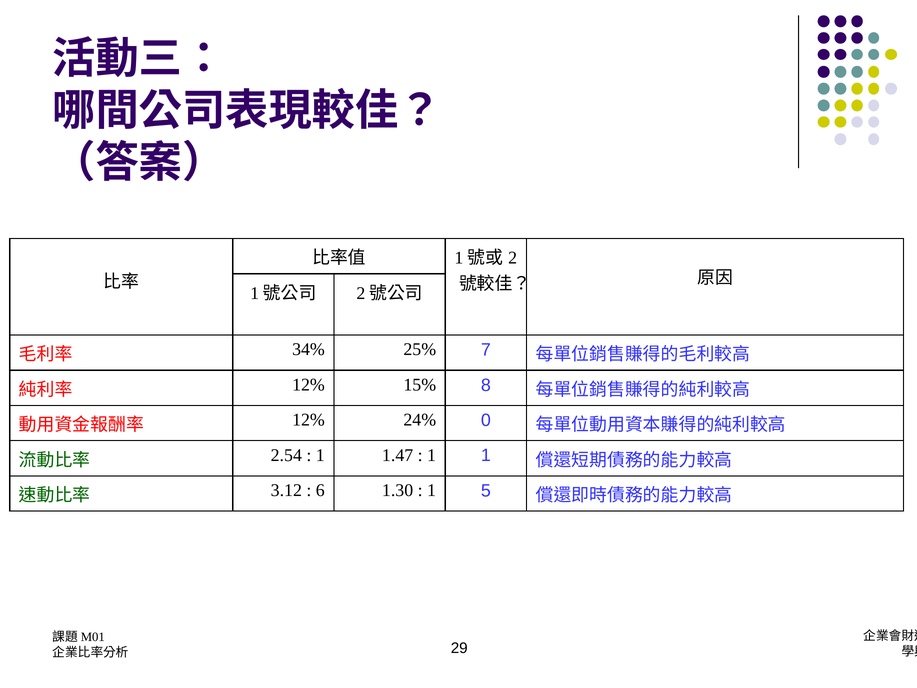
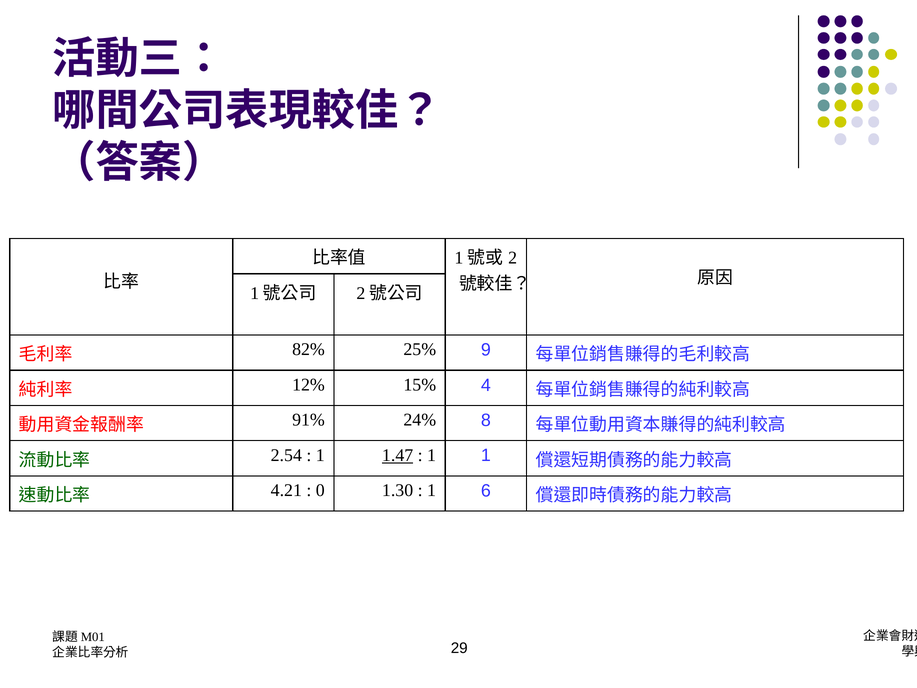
34%: 34% -> 82% (308, 349)
7: 7 -> 9 (486, 350)
8: 8 -> 4 (486, 385)
12%: 12% -> 91% (308, 420)
0: 0 -> 8 (486, 420)
1.47 underline: none -> present (398, 455)
3.12: 3.12 -> 4.21 (286, 490)
6: 6 -> 0 (320, 490)
5: 5 -> 6 (486, 491)
